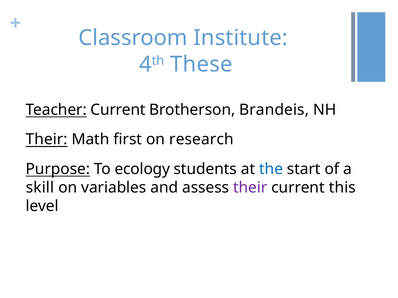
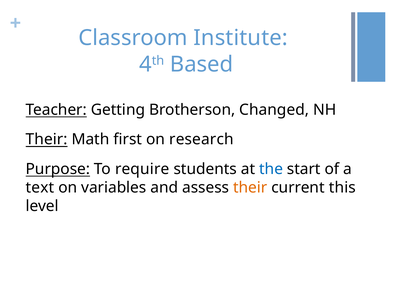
These: These -> Based (202, 64)
Teacher Current: Current -> Getting (118, 110)
Brandeis: Brandeis -> Changed (274, 110)
ecology: ecology -> require (142, 169)
skill: skill -> text (40, 188)
their colour: purple -> orange (250, 188)
